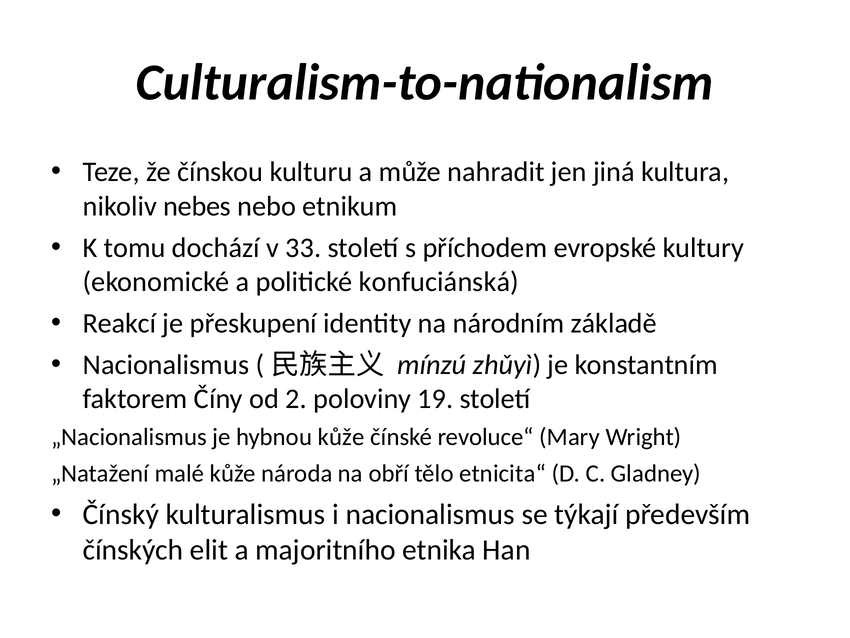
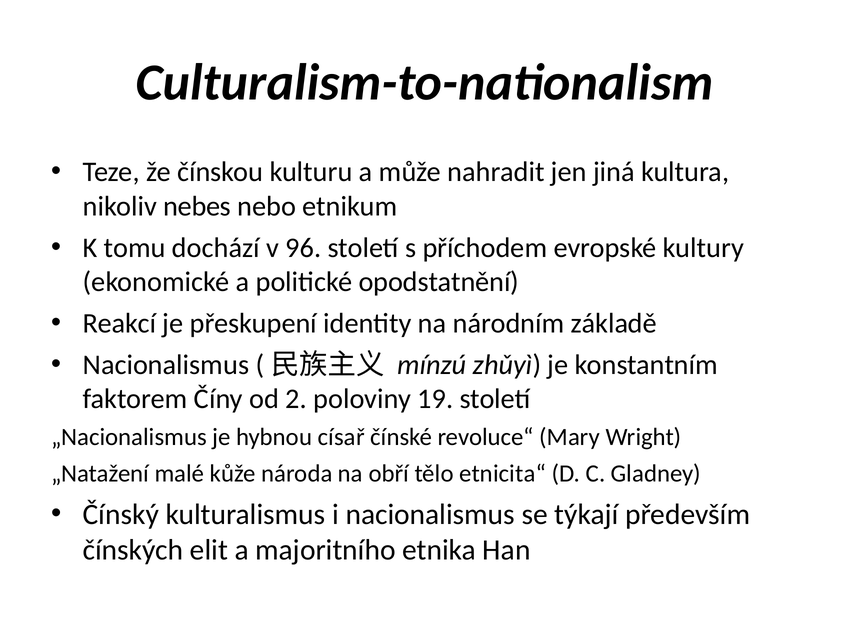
33: 33 -> 96 (303, 248)
konfuciánská: konfuciánská -> opodstatnění (439, 282)
hybnou kůže: kůže -> císař (341, 437)
